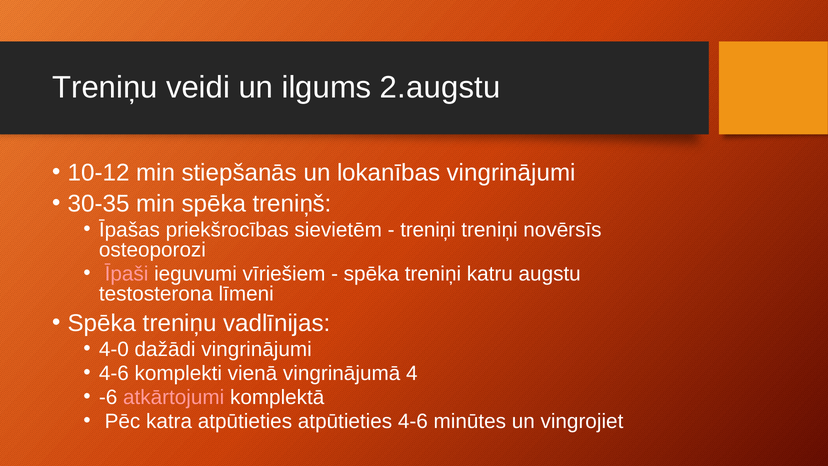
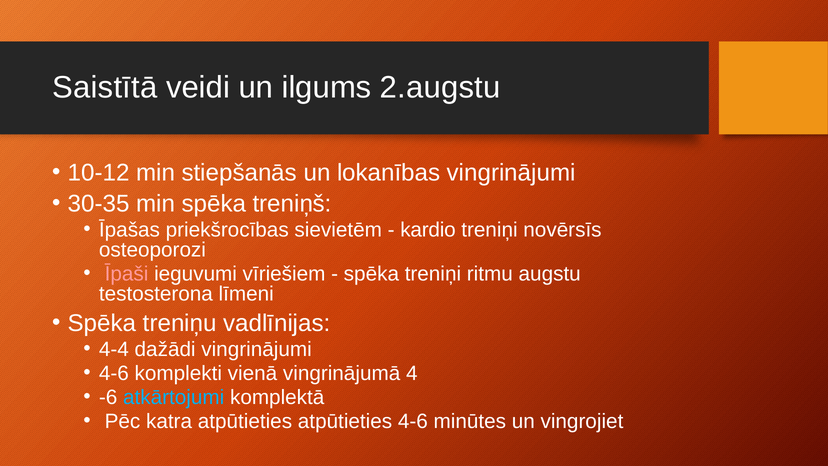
Treniņu: Treniņu -> Saistītā (105, 88)
treniņi: treniņi -> kardio (428, 230)
katru: katru -> ritmu (490, 274)
4-0: 4-0 -> 4-4 (114, 349)
atkārtojumi colour: pink -> light blue (174, 397)
